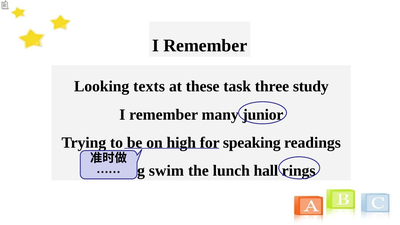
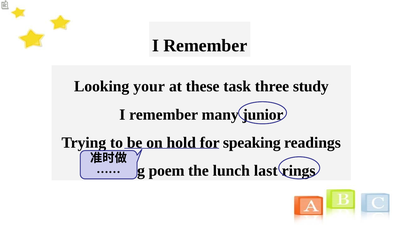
texts: texts -> your (149, 87)
high: high -> hold (181, 143)
swim: swim -> poem (167, 171)
hall: hall -> last (266, 171)
